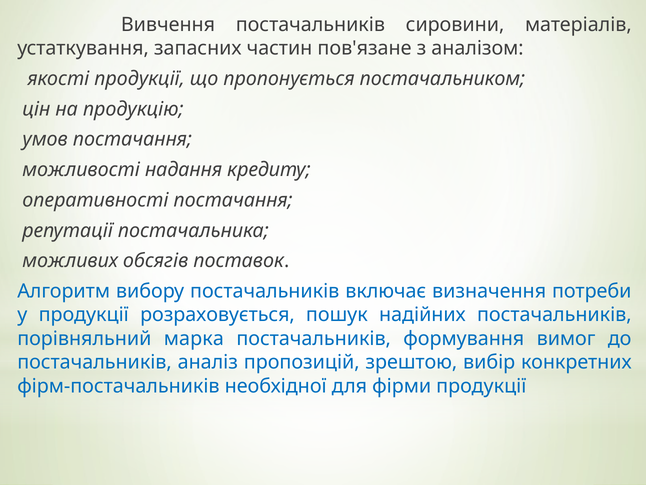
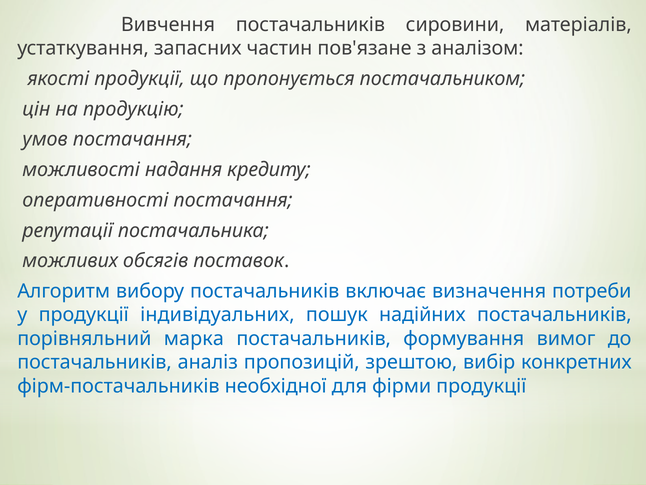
розраховується: розраховується -> індивідуальних (217, 315)
